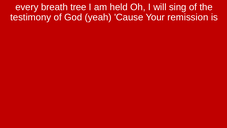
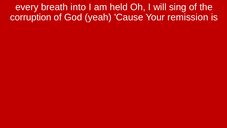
tree: tree -> into (78, 7)
testimony: testimony -> corruption (31, 17)
